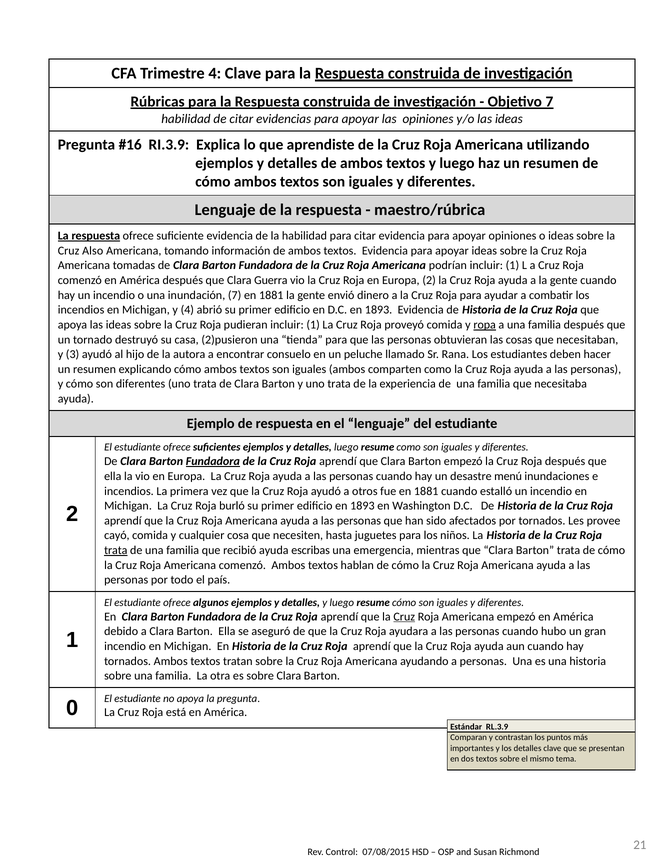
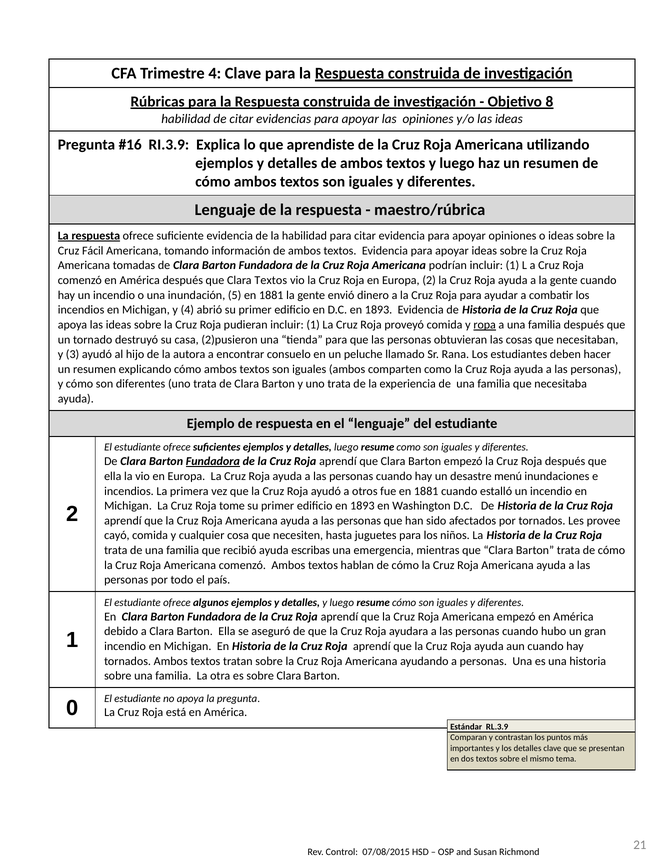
Objetivo 7: 7 -> 8 (549, 102)
Also: Also -> Fácil (93, 251)
Clara Guerra: Guerra -> Textos (271, 281)
inundación 7: 7 -> 5 (235, 295)
burló: burló -> tome (232, 506)
trata underline: present -> none (116, 551)
Cruz underline: present -> none (404, 617)
